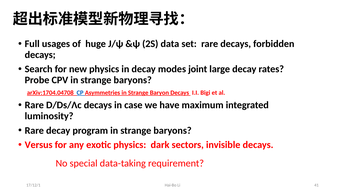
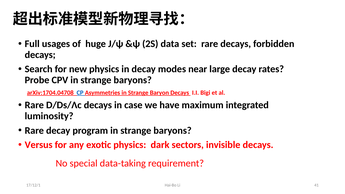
joint: joint -> near (198, 69)
